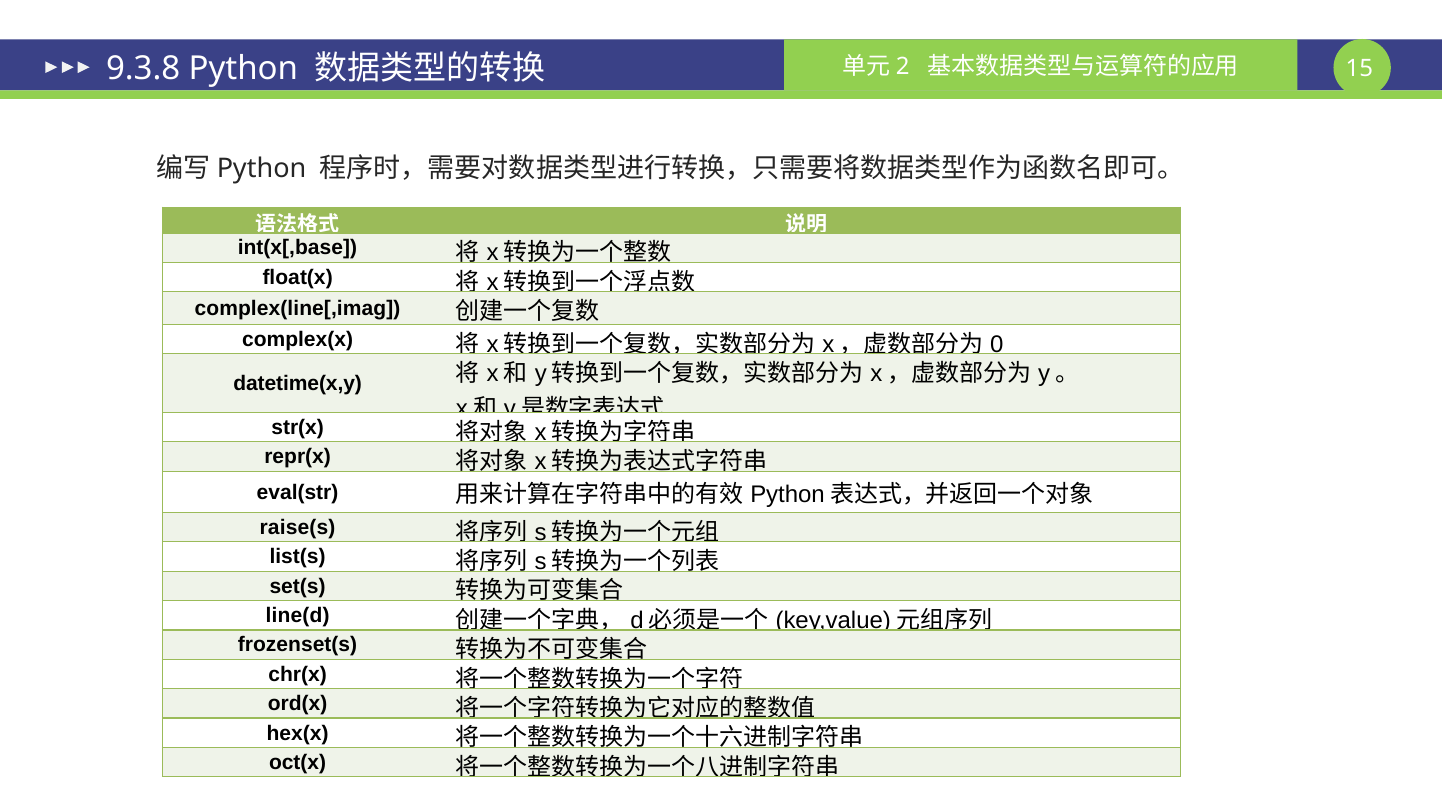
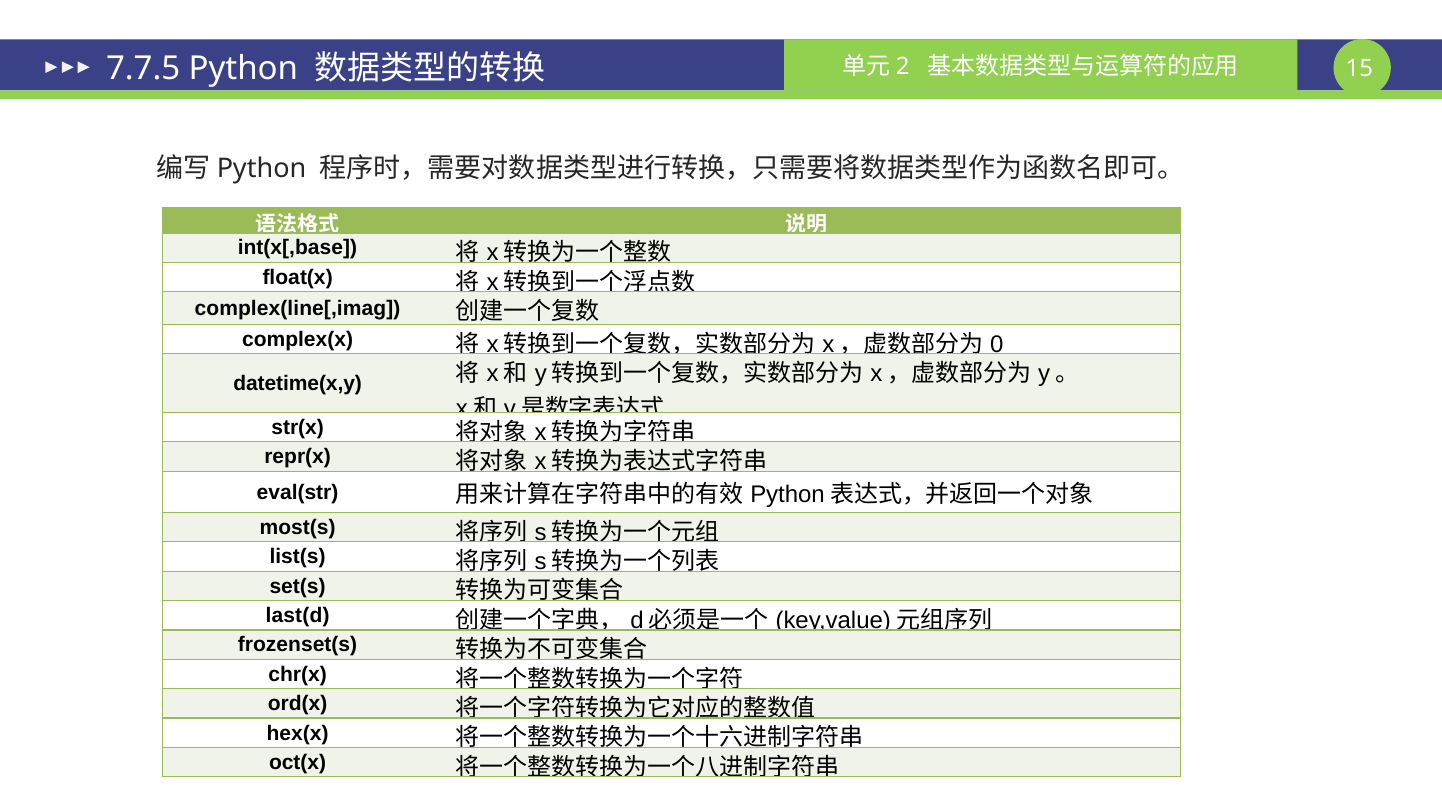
9.3.8: 9.3.8 -> 7.7.5 (143, 69)
raise(s: raise(s -> most(s (298, 527)
line(d: line(d -> last(d (298, 616)
